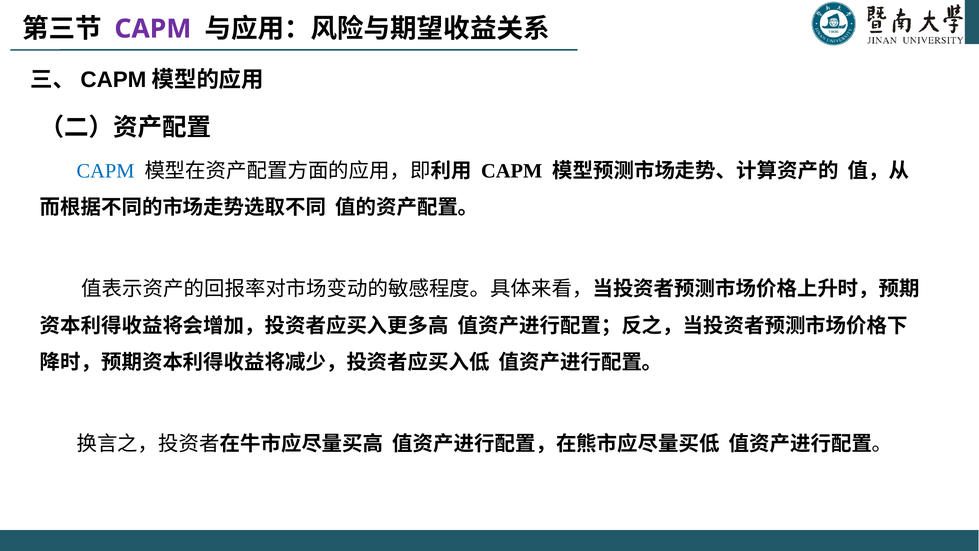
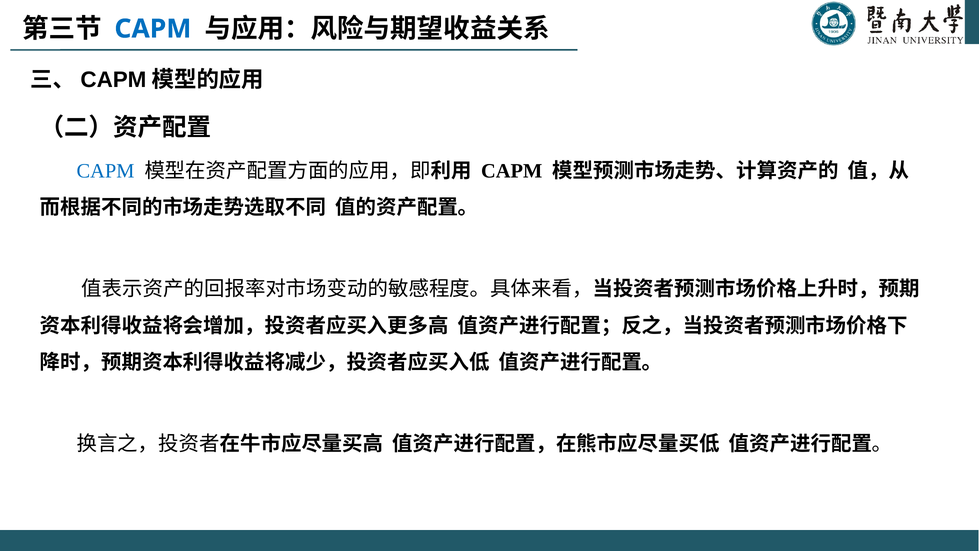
CAPM colour: purple -> blue (153, 29)
